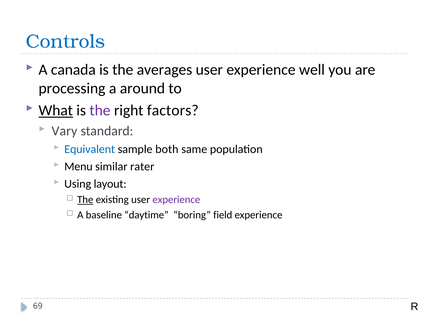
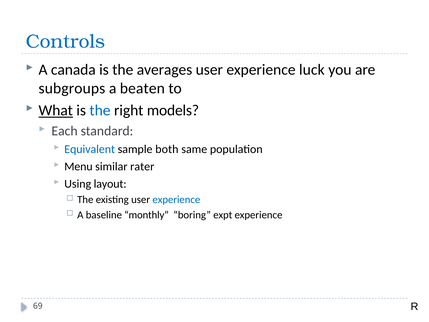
well: well -> luck (312, 70)
processing: processing -> subgroups (72, 88)
around: around -> beaten (142, 88)
the colour: purple -> blue (100, 110)
factors: factors -> models (173, 110)
Vary: Vary -> Each (65, 131)
The underline: present -> none (85, 199)
experience colour: purple -> blue (176, 199)
daytime: daytime -> monthly (147, 215)
field: field -> expt (223, 215)
